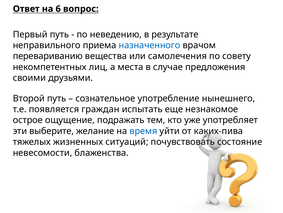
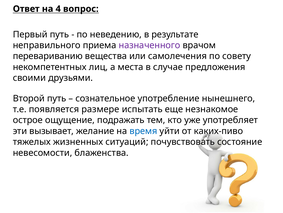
6: 6 -> 4 (58, 9)
назначенного colour: blue -> purple (149, 45)
граждан: граждан -> размере (100, 109)
выберите: выберите -> вызывает (52, 131)
каких-пива: каких-пива -> каких-пиво (218, 131)
